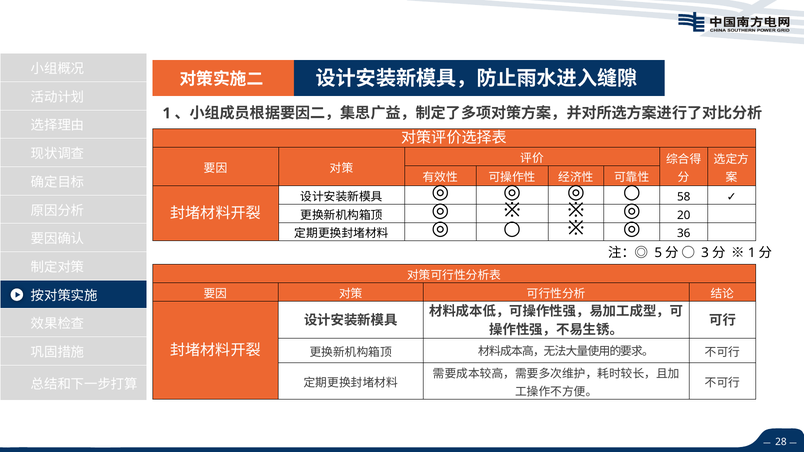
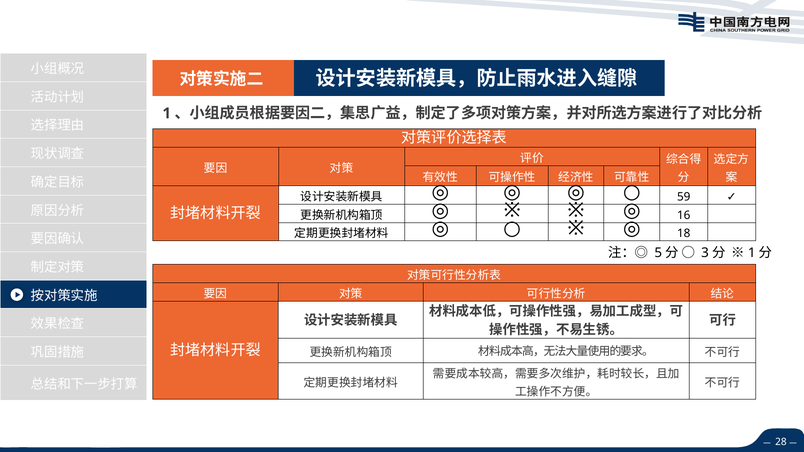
58: 58 -> 59 (684, 197)
20: 20 -> 16 (684, 215)
36: 36 -> 18 (684, 234)
